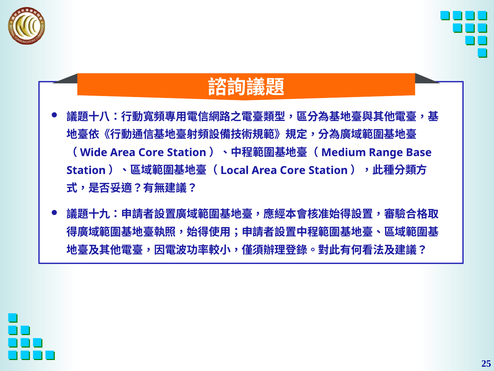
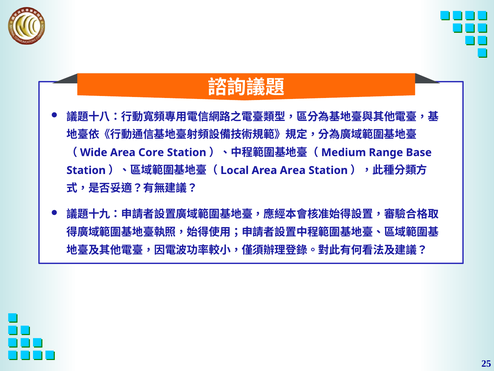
Core: Core -> Area (293, 170)
